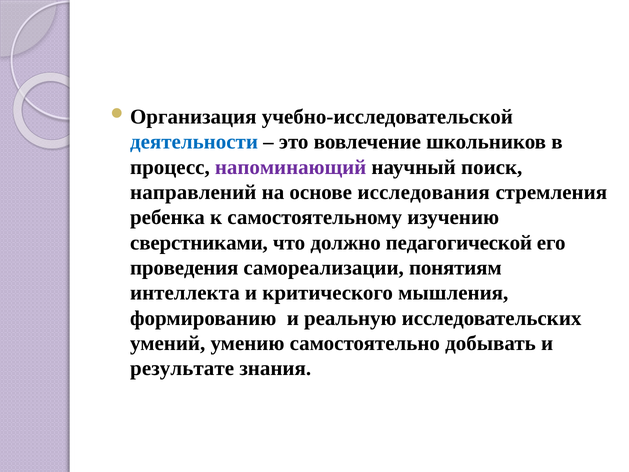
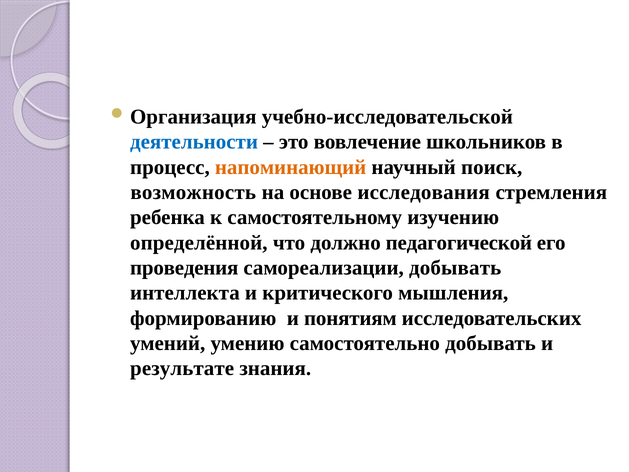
напоминающий colour: purple -> orange (291, 167)
направлений: направлений -> возможность (193, 192)
сверстниками: сверстниками -> определённой (199, 243)
самореализации понятиям: понятиям -> добывать (455, 268)
реальную: реальную -> понятиям (350, 318)
